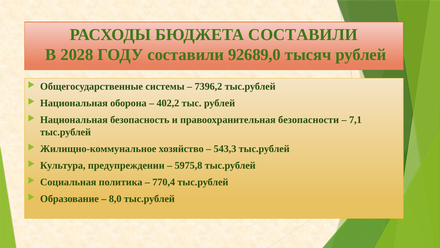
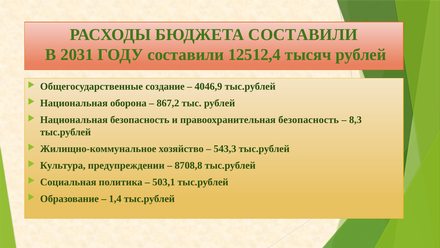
2028: 2028 -> 2031 (77, 55)
92689,0: 92689,0 -> 12512,4 (254, 55)
системы: системы -> создание (165, 86)
7396,2: 7396,2 -> 4046,9 (208, 86)
402,2: 402,2 -> 867,2 (168, 103)
правоохранительная безопасности: безопасности -> безопасность (309, 120)
7,1: 7,1 -> 8,3 (355, 120)
5975,8: 5975,8 -> 8708,8 (188, 165)
770,4: 770,4 -> 503,1 (164, 182)
8,0: 8,0 -> 1,4 (115, 199)
